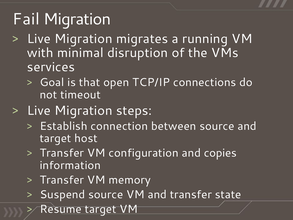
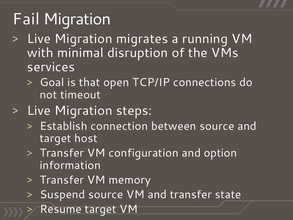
copies: copies -> option (220, 153)
